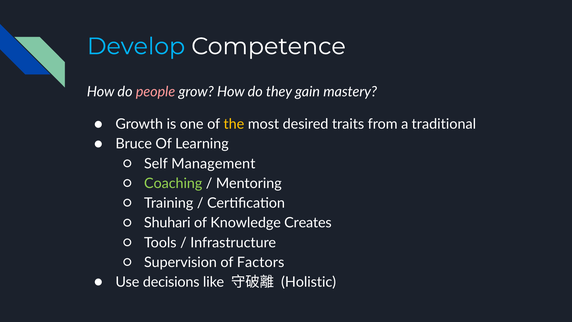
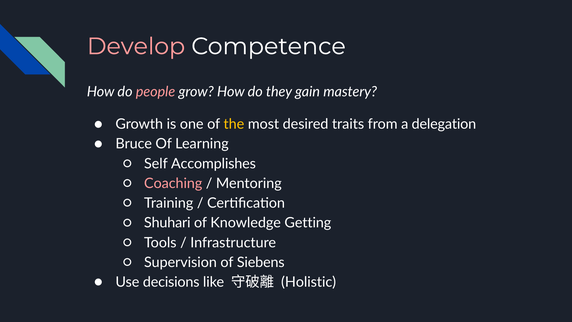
Develop colour: light blue -> pink (136, 46)
traditional: traditional -> delegation (444, 124)
Management: Management -> Accomplishes (213, 164)
Coaching colour: light green -> pink (173, 183)
Creates: Creates -> Getting (308, 223)
Factors: Factors -> Siebens (261, 262)
